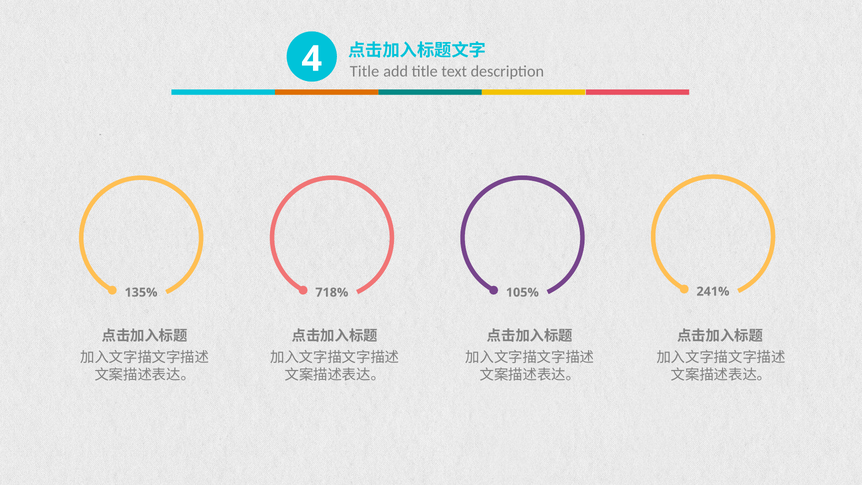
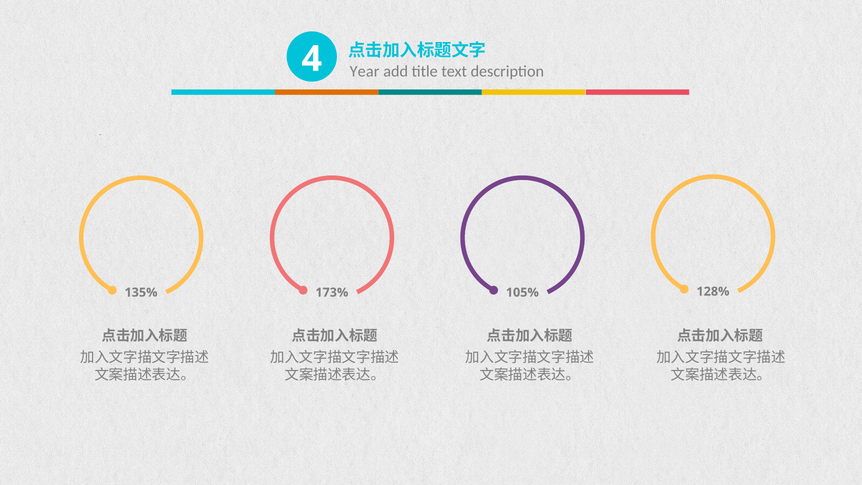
Title: Title -> Year (365, 72)
718%: 718% -> 173% (332, 293)
241%: 241% -> 128% (713, 292)
